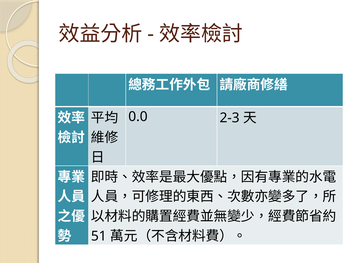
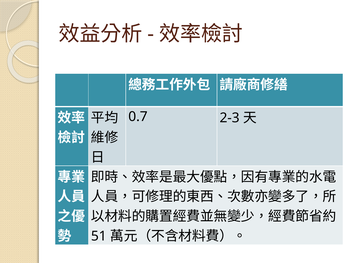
0.0: 0.0 -> 0.7 (138, 117)
